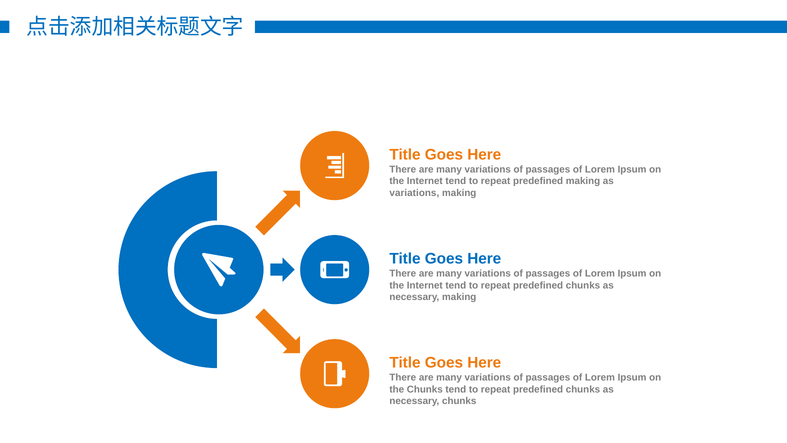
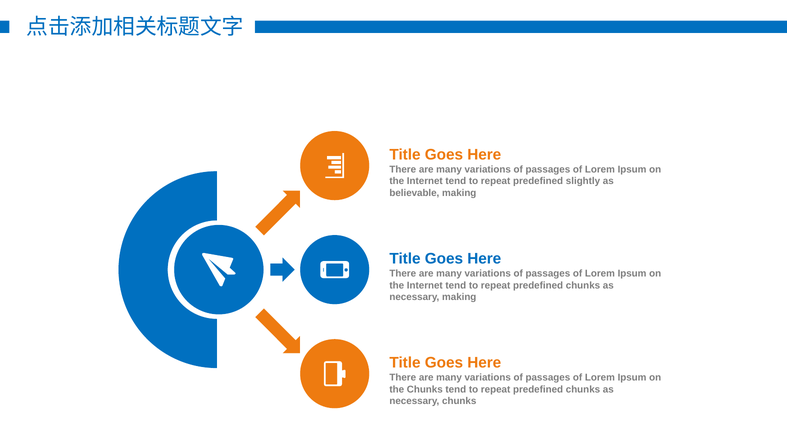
predefined making: making -> slightly (583, 181)
variations: variations -> believable (414, 193)
